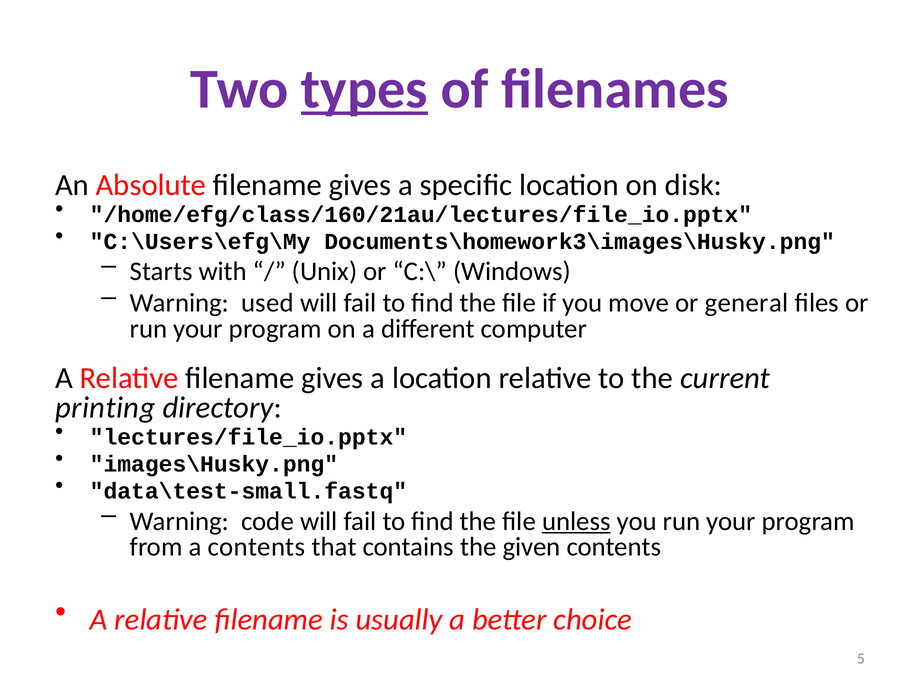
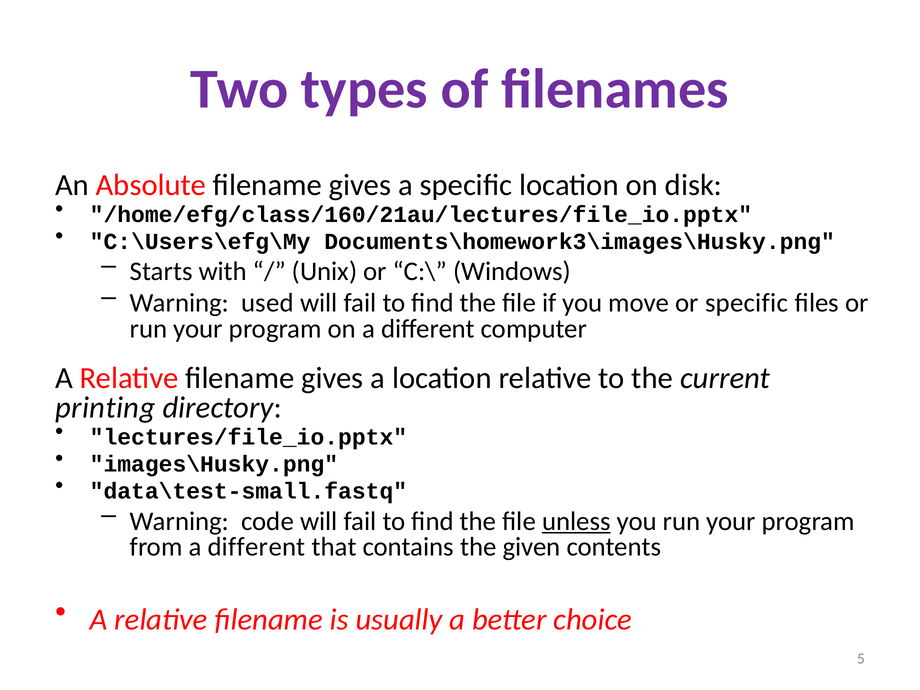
types underline: present -> none (364, 89)
or general: general -> specific (747, 303)
from a contents: contents -> different (257, 547)
